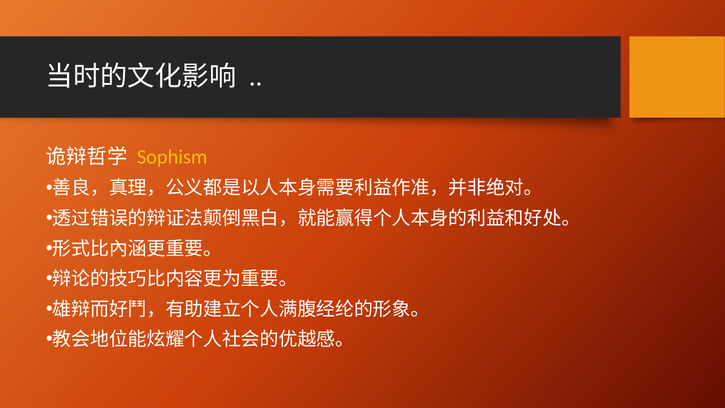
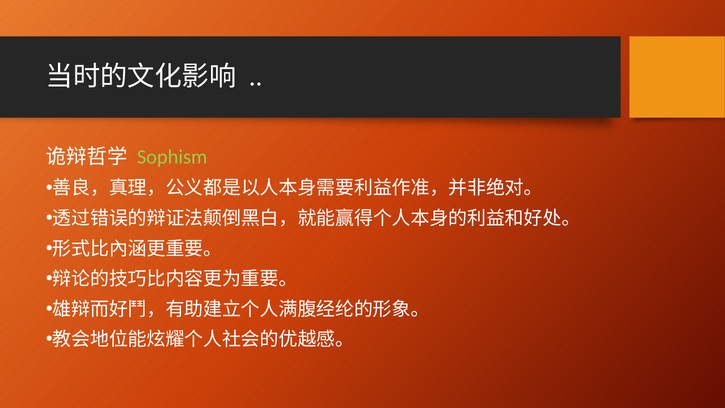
Sophism colour: yellow -> light green (172, 157)
